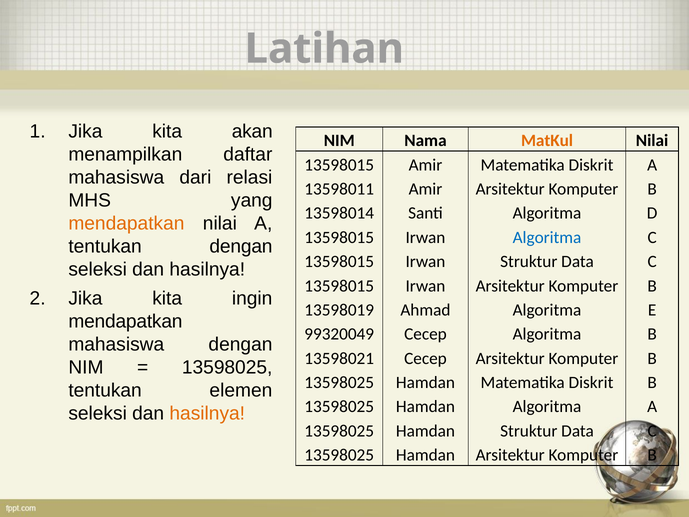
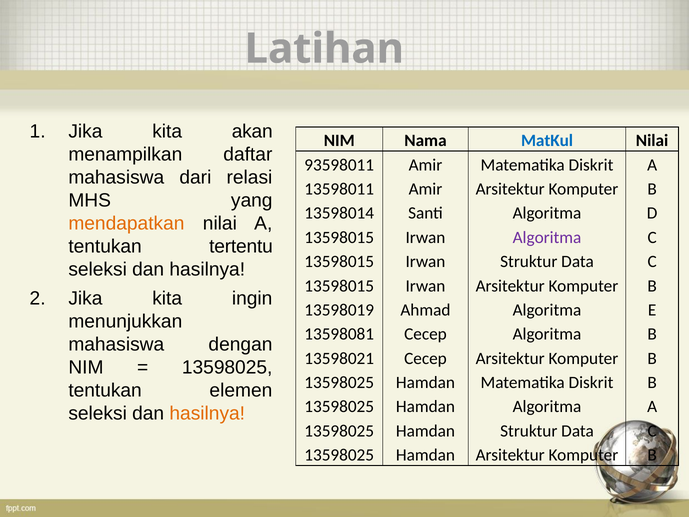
MatKul colour: orange -> blue (547, 141)
13598015: 13598015 -> 93598011 (339, 165)
Algoritma colour: blue -> purple (547, 237)
tentukan dengan: dengan -> tertentu (241, 246)
mendapatkan: mendapatkan -> menunjukkan (125, 321)
99320049: 99320049 -> 13598081 (339, 334)
